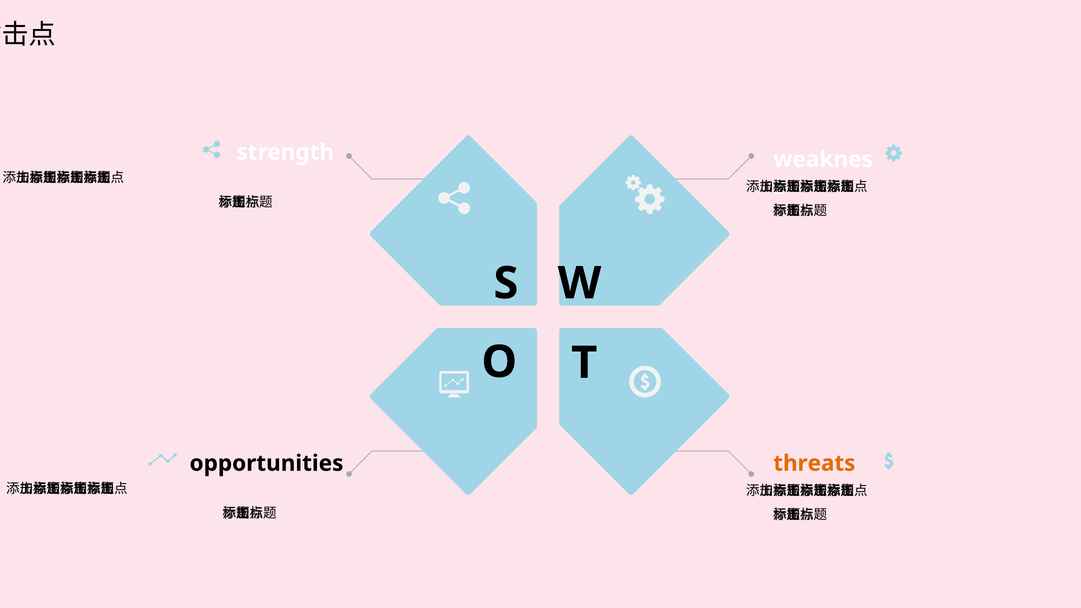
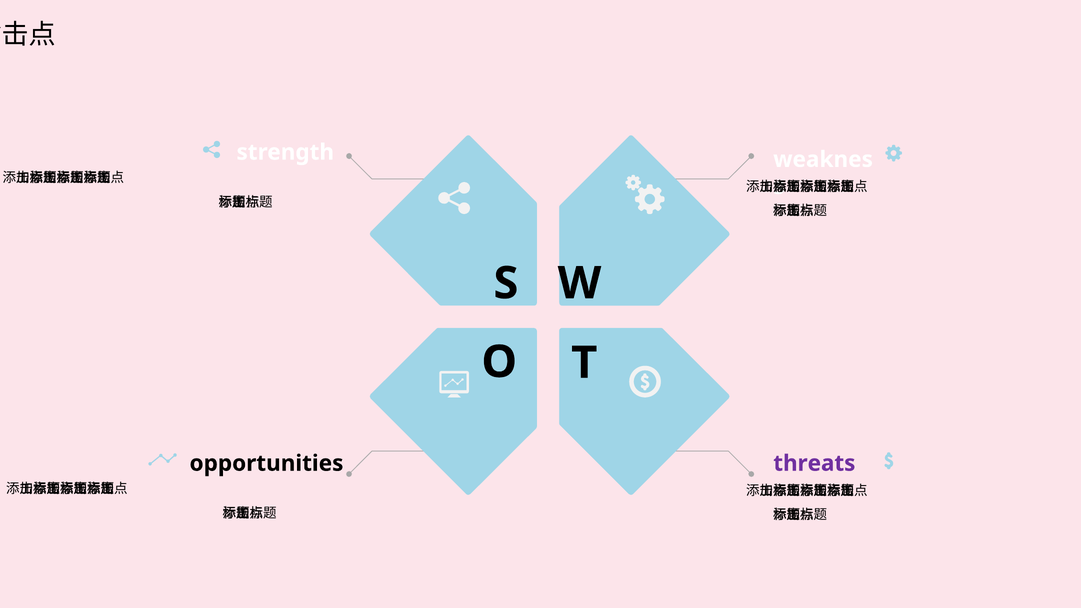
threats colour: orange -> purple (814, 463)
